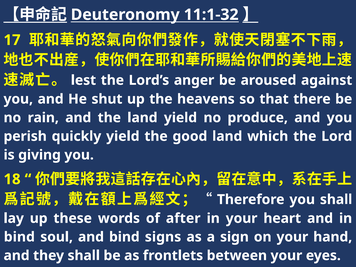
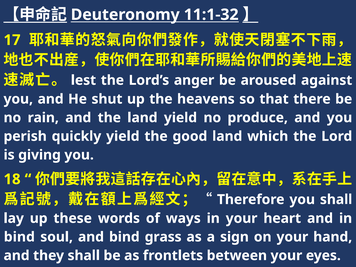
after: after -> ways (183, 218)
signs: signs -> grass (163, 237)
